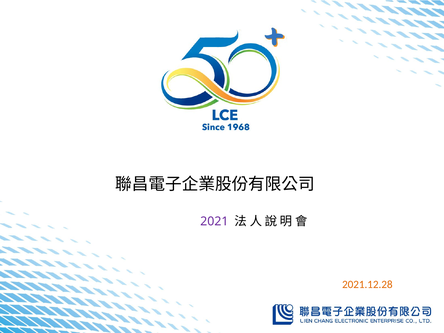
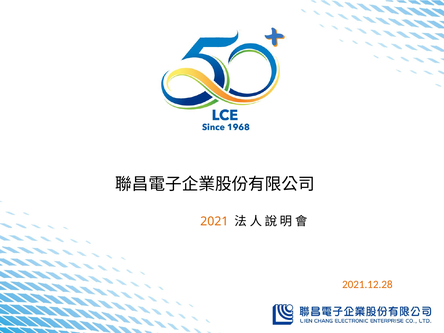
2021 colour: purple -> orange (214, 221)
